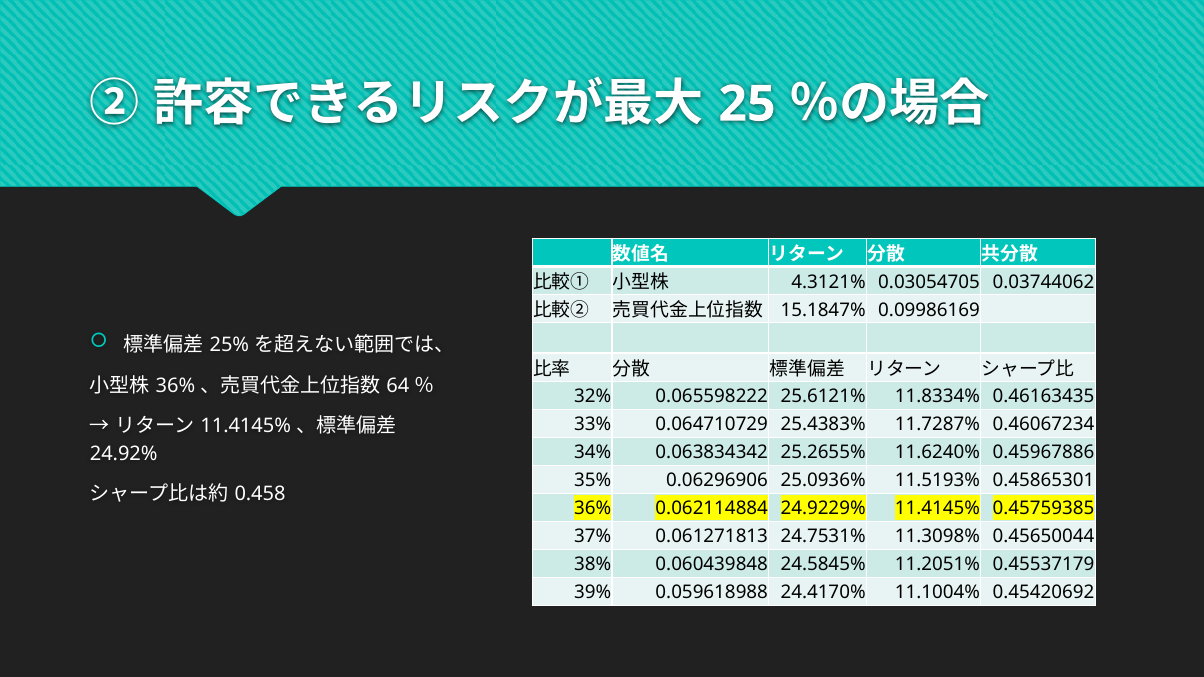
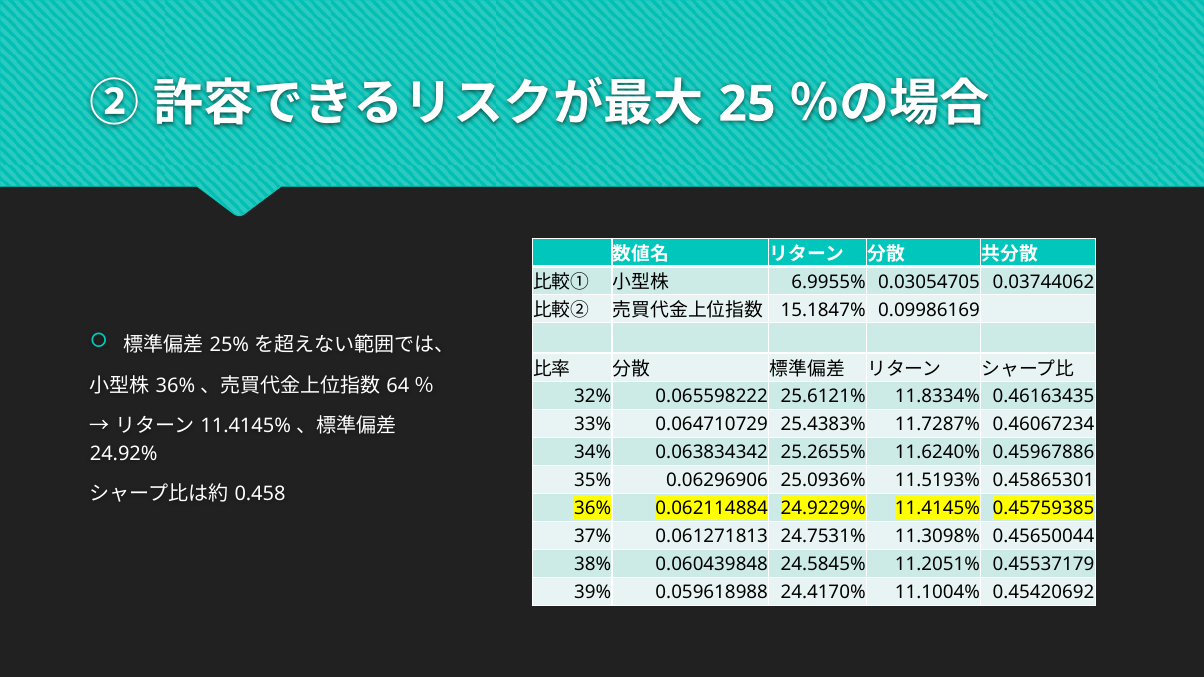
4.3121%: 4.3121% -> 6.9955% (829, 282)
